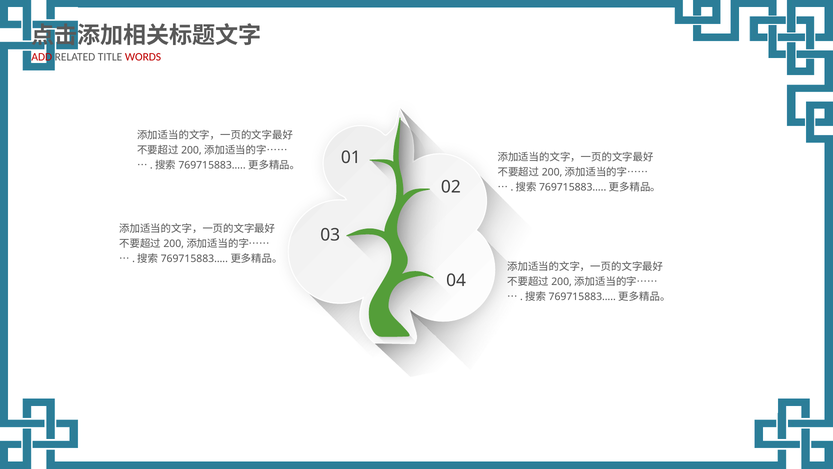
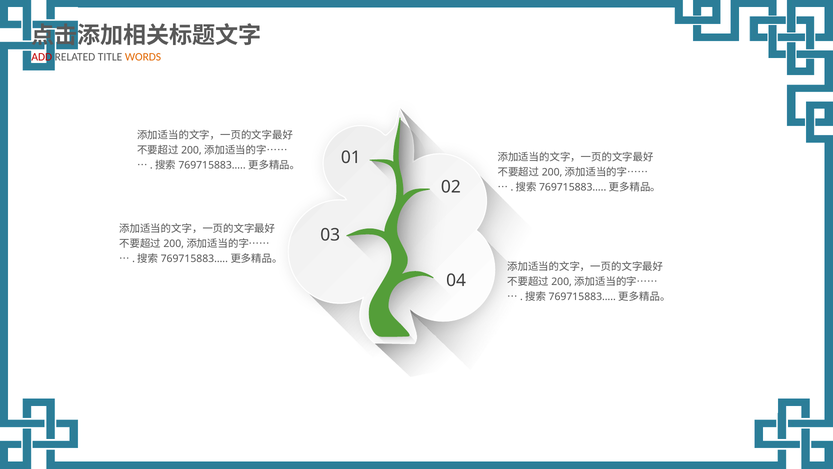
WORDS colour: red -> orange (143, 57)
